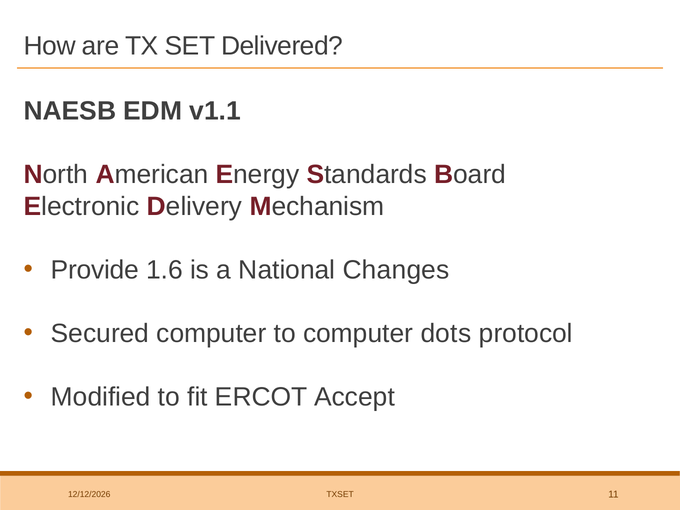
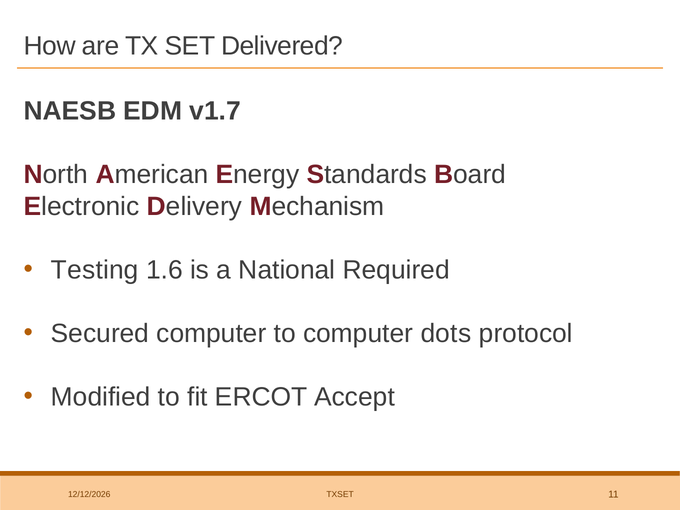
v1.1: v1.1 -> v1.7 (215, 111)
Provide: Provide -> Testing (95, 270)
Changes: Changes -> Required (396, 270)
